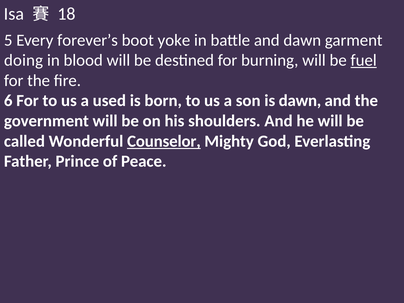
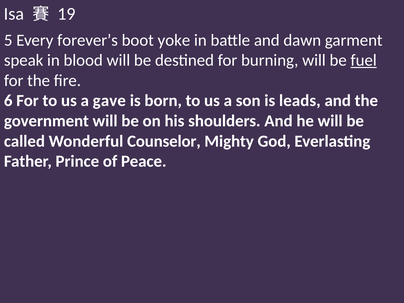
18: 18 -> 19 (67, 14)
doing: doing -> speak (24, 60)
used: used -> gave (109, 101)
is dawn: dawn -> leads (300, 101)
Counselor underline: present -> none (164, 141)
